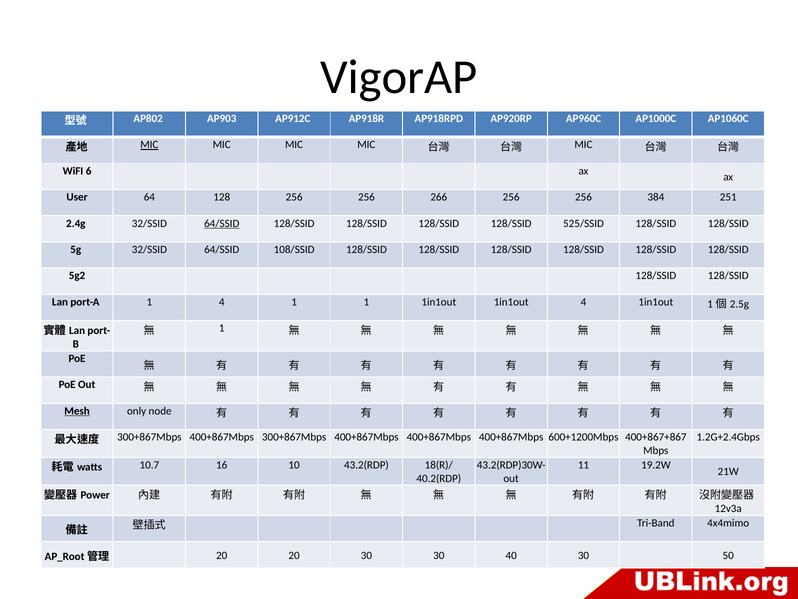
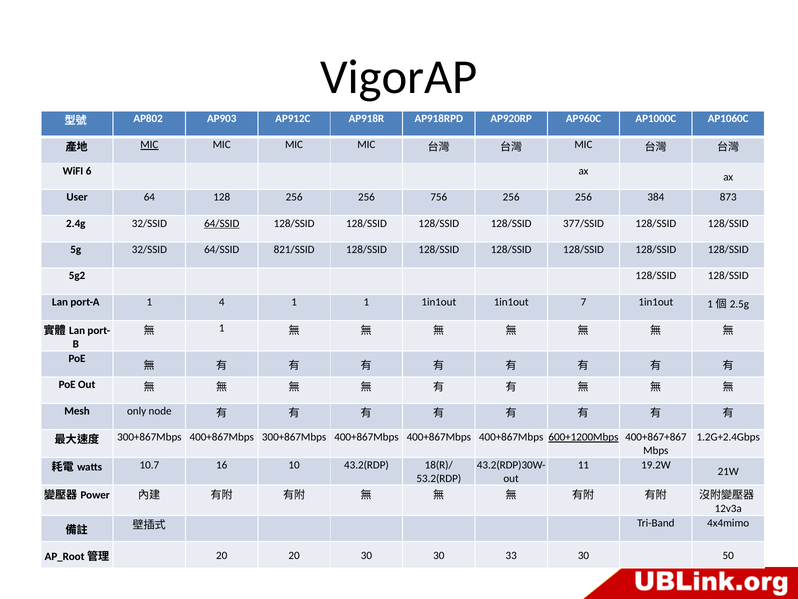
266: 266 -> 756 (439, 197)
251: 251 -> 873 (728, 197)
525/SSID: 525/SSID -> 377/SSID (584, 223)
108/SSID: 108/SSID -> 821/SSID (294, 249)
1in1out 4: 4 -> 7 (583, 302)
Mesh underline: present -> none (77, 411)
600+1200Mbps underline: none -> present (583, 437)
40.2(RDP: 40.2(RDP -> 53.2(RDP (439, 478)
40: 40 -> 33 (511, 555)
